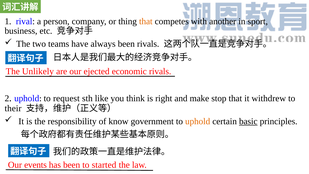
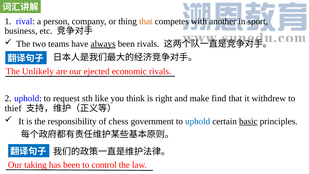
always underline: none -> present (103, 44)
stop: stop -> find (219, 98)
their: their -> thief (13, 108)
know: know -> chess (118, 121)
uphold colour: orange -> blue (198, 121)
events: events -> taking (35, 165)
started: started -> control (104, 165)
